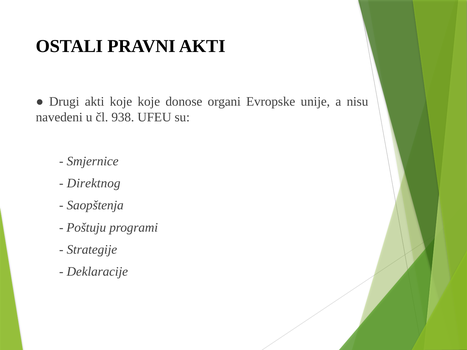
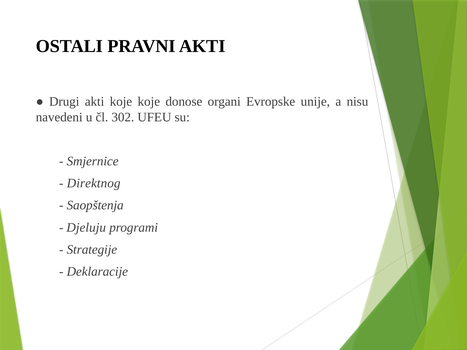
938: 938 -> 302 (123, 117)
Poštuju: Poštuju -> Djeluju (86, 228)
